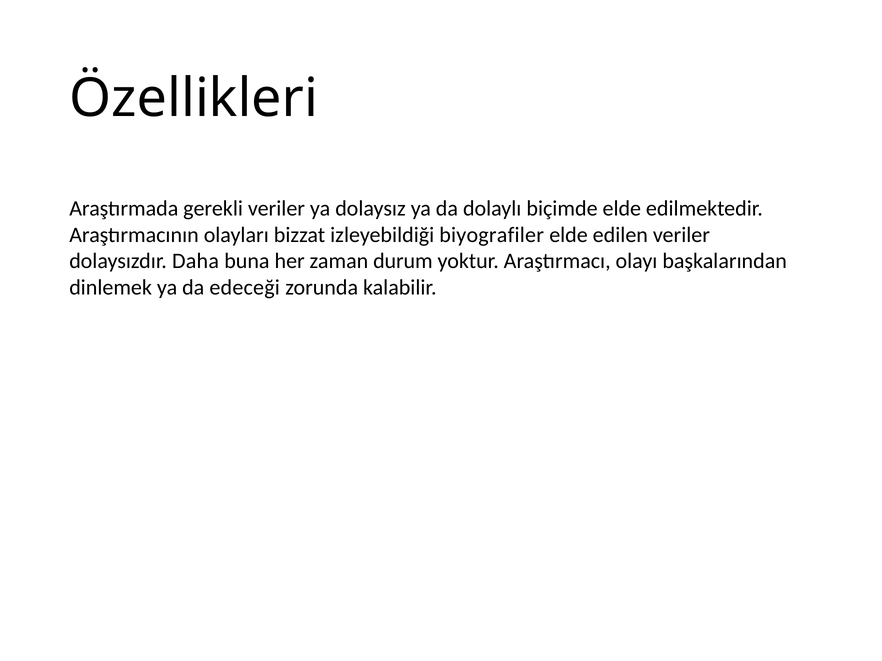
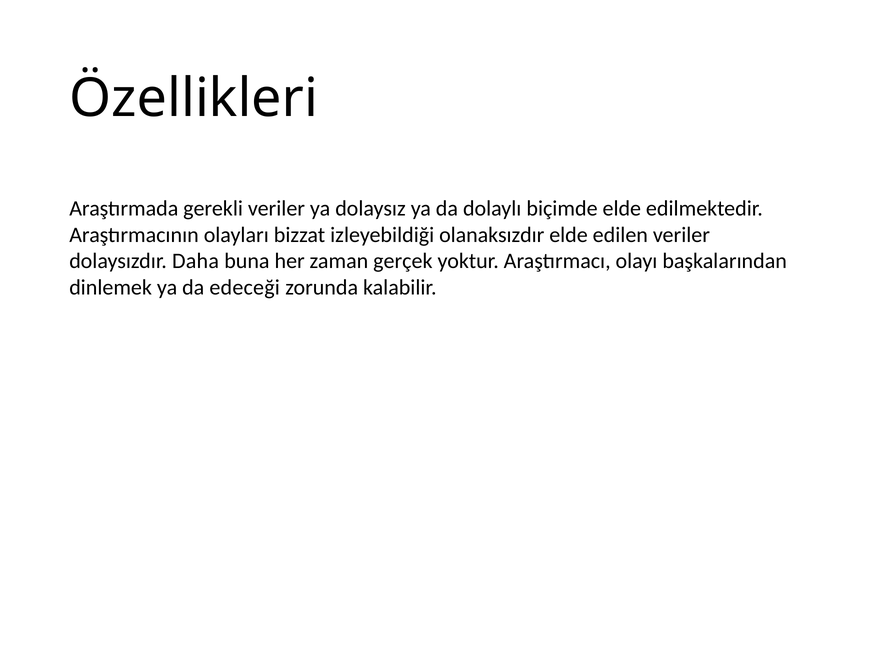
biyografiler: biyografiler -> olanaksızdır (492, 235)
durum: durum -> gerçek (403, 261)
